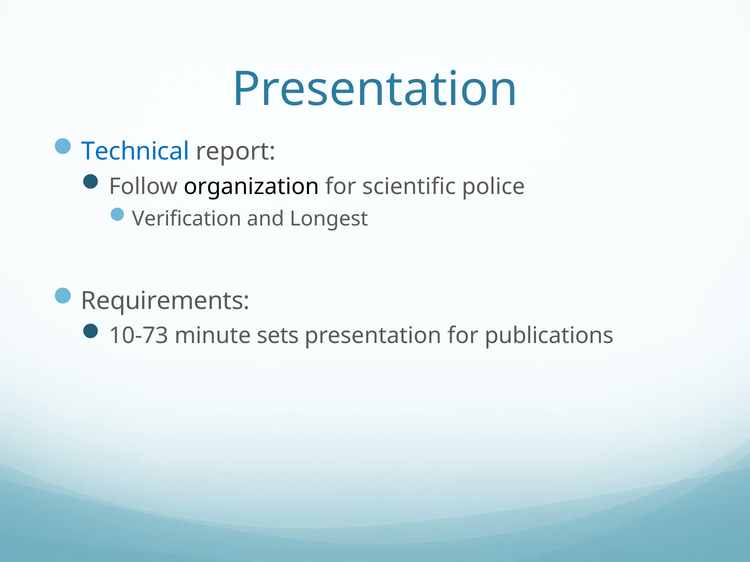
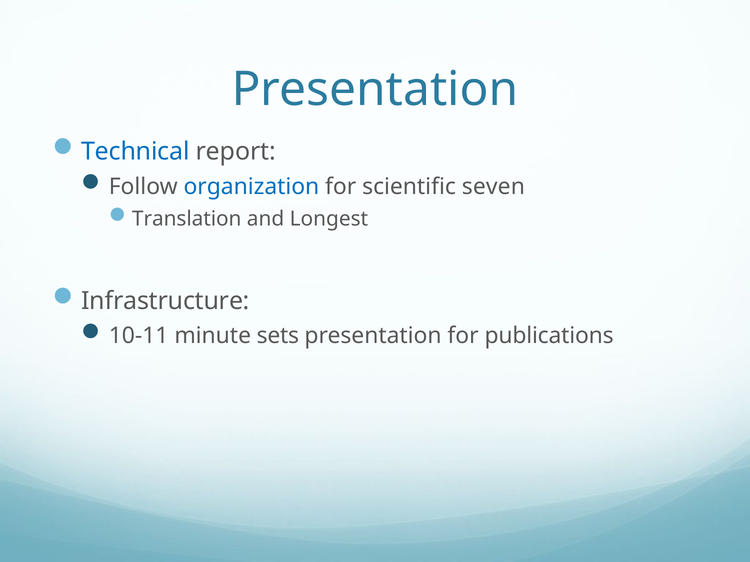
organization colour: black -> blue (251, 187)
police: police -> seven (493, 187)
Verification: Verification -> Translation (187, 219)
Requirements: Requirements -> Infrastructure (165, 301)
10-73: 10-73 -> 10-11 (139, 336)
